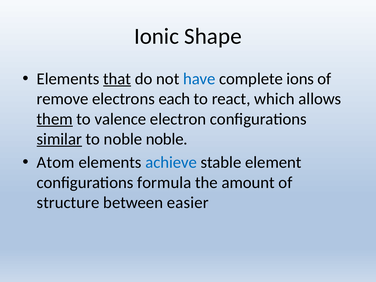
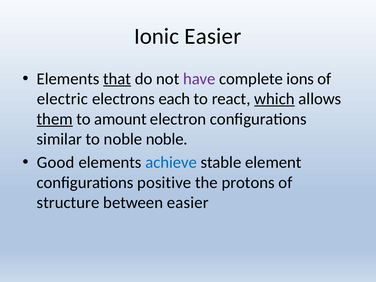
Ionic Shape: Shape -> Easier (213, 36)
have colour: blue -> purple (199, 79)
remove: remove -> electric (62, 99)
which underline: none -> present (274, 99)
valence: valence -> amount (120, 119)
similar underline: present -> none (59, 139)
Atom: Atom -> Good (56, 162)
formula: formula -> positive (164, 183)
amount: amount -> protons (248, 183)
